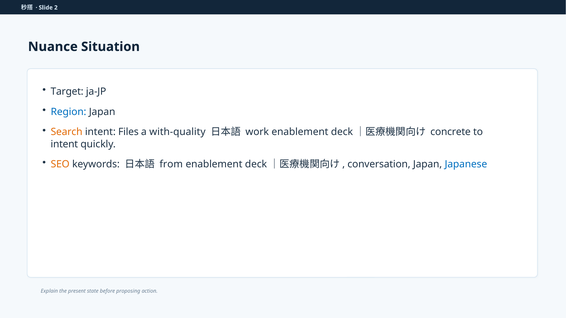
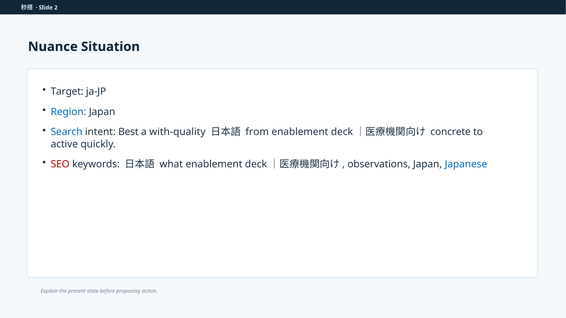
Search colour: orange -> blue (67, 132)
Files: Files -> Best (128, 132)
work: work -> from (257, 132)
intent: intent -> active (64, 144)
SEO colour: orange -> red (60, 165)
from: from -> what (171, 165)
conversation: conversation -> observations (379, 165)
